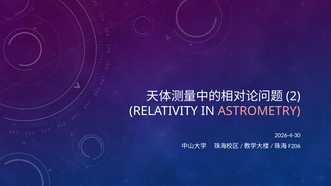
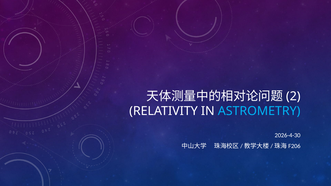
ASTROMETRY colour: pink -> light blue (259, 111)
